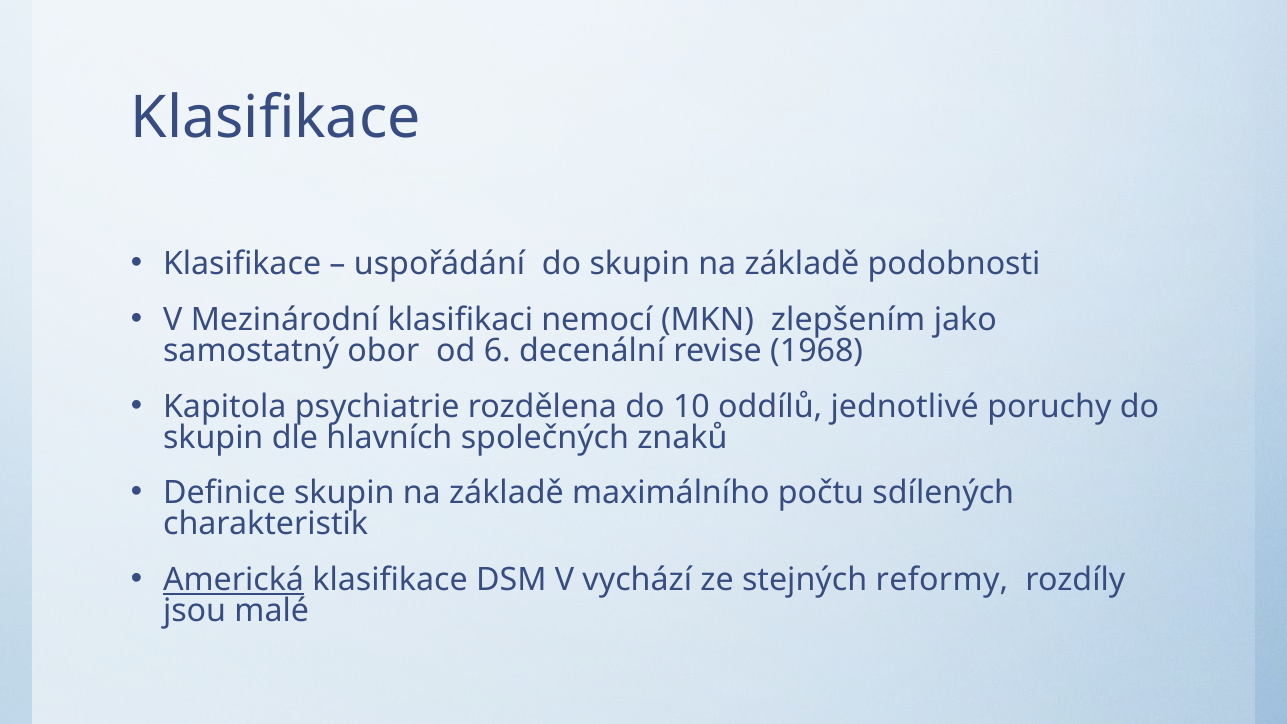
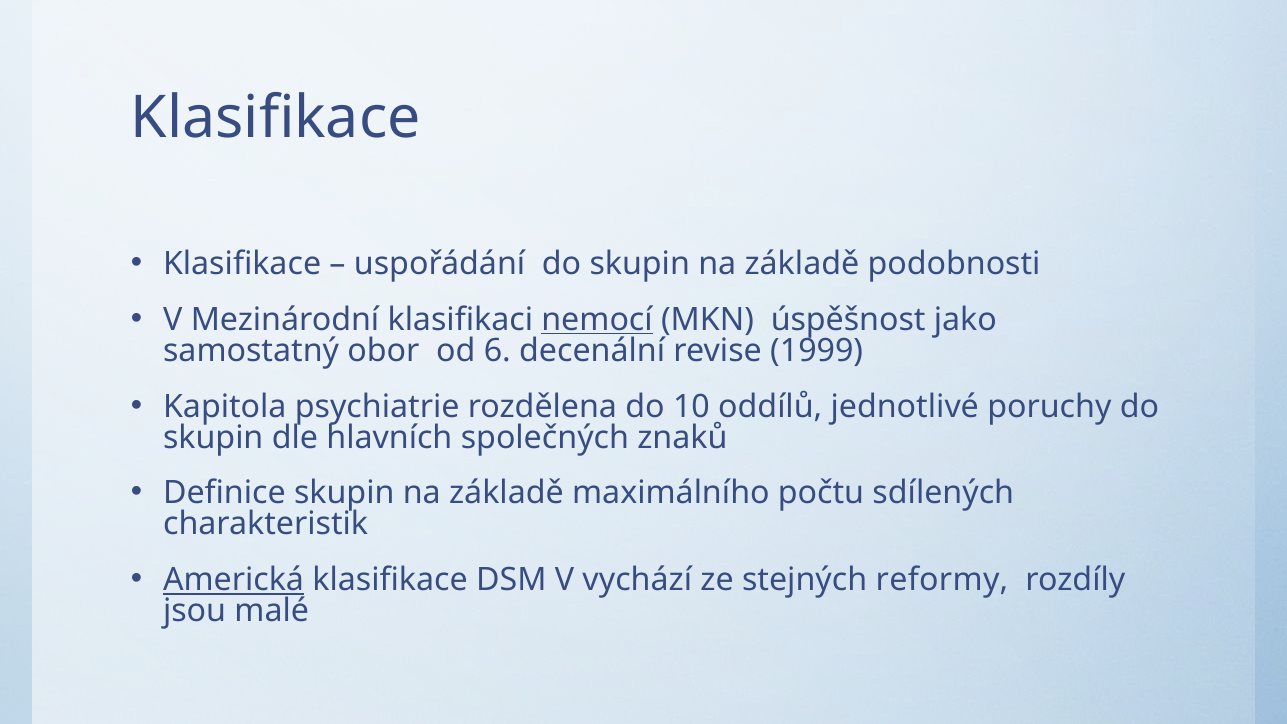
nemocí underline: none -> present (597, 320)
zlepšením: zlepšením -> úspěšnost (848, 320)
1968: 1968 -> 1999 (817, 351)
